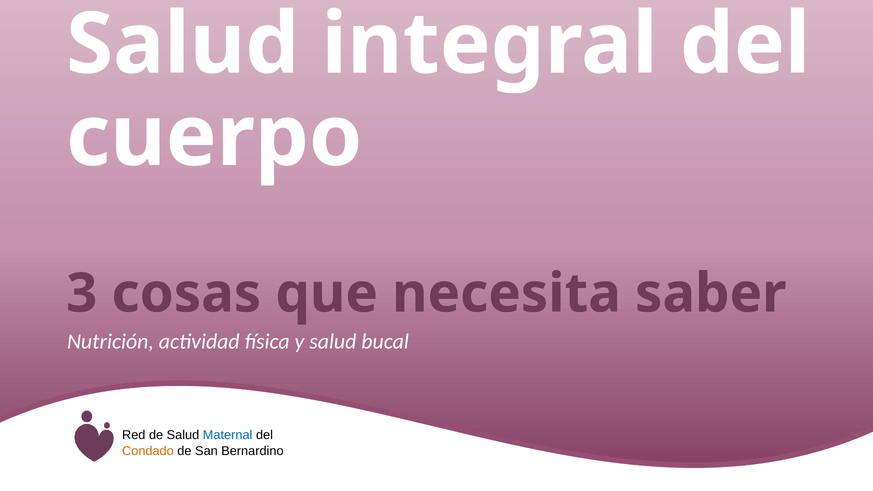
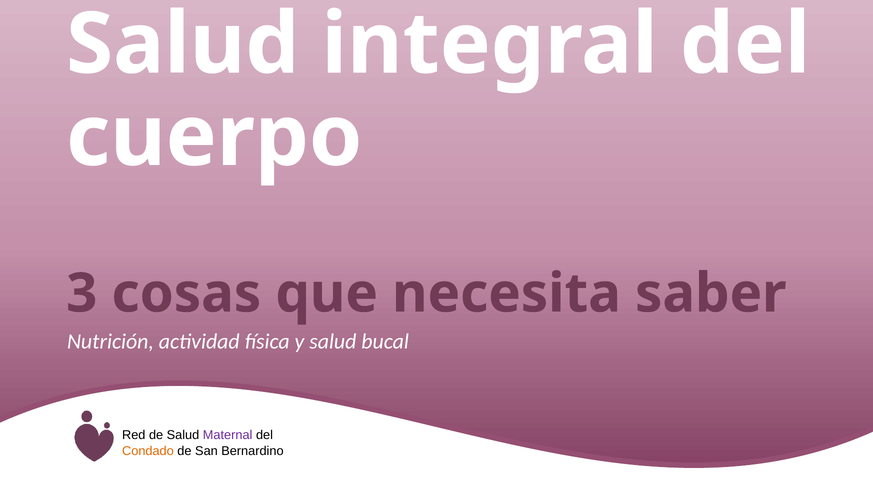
Maternal colour: blue -> purple (228, 435)
